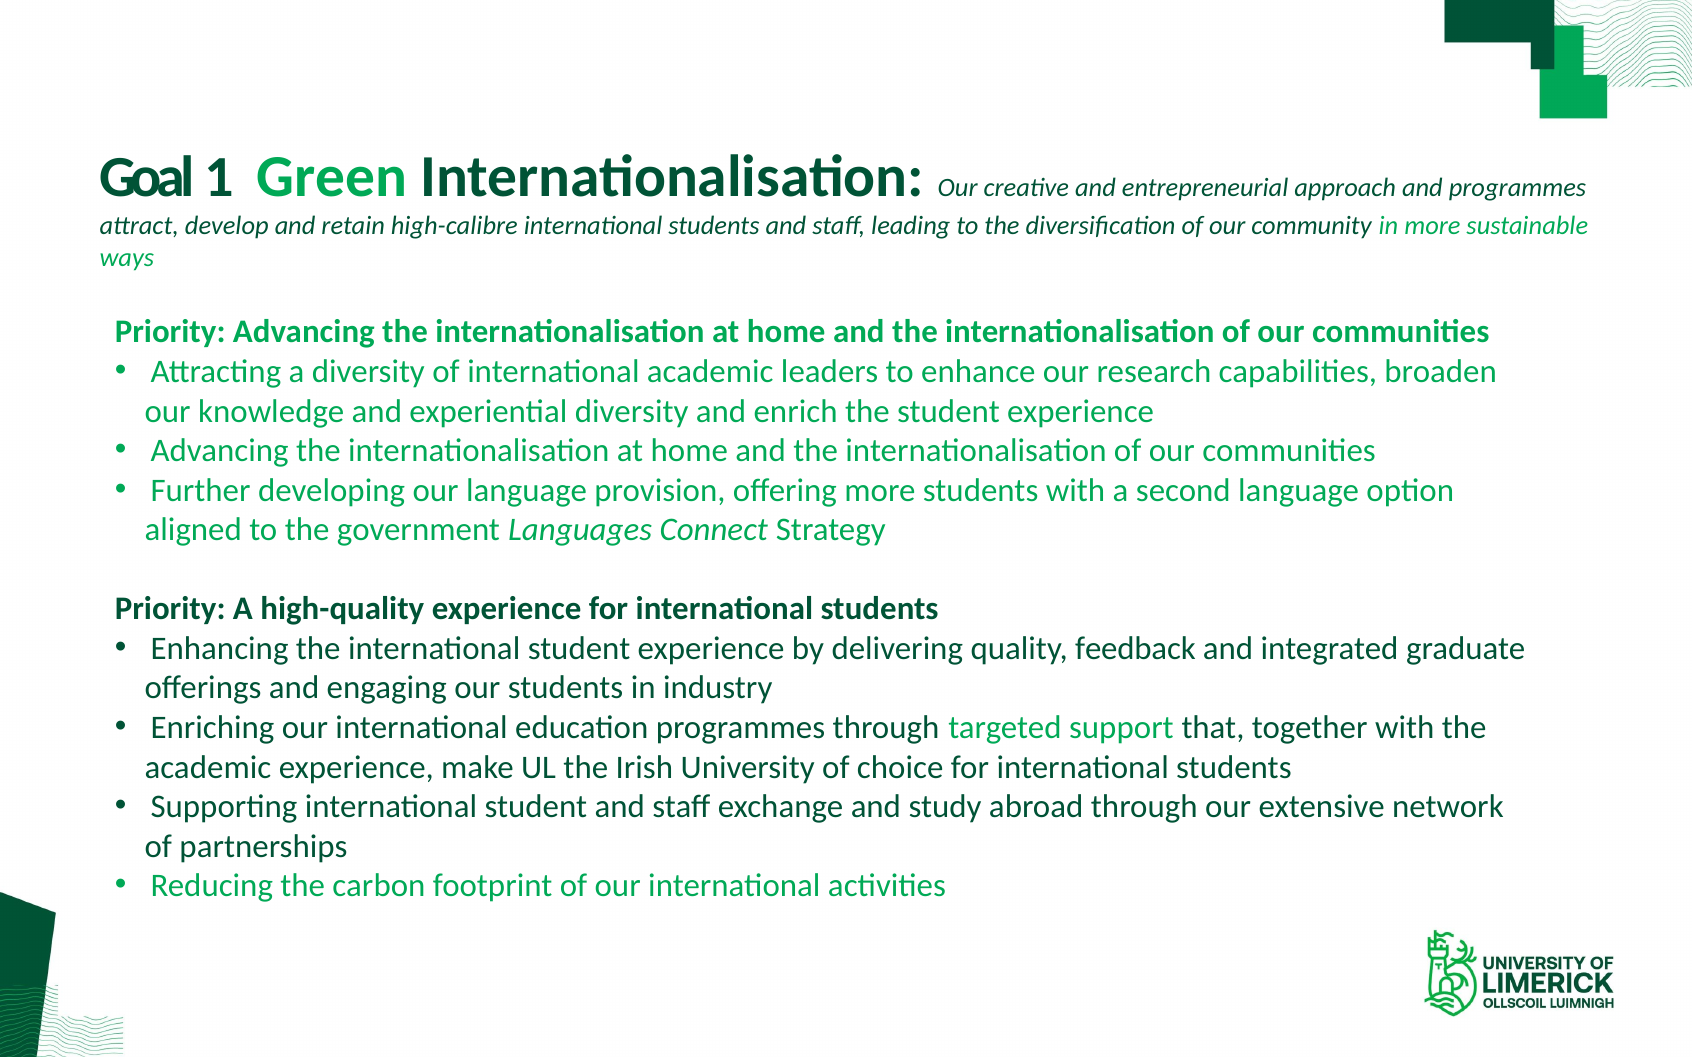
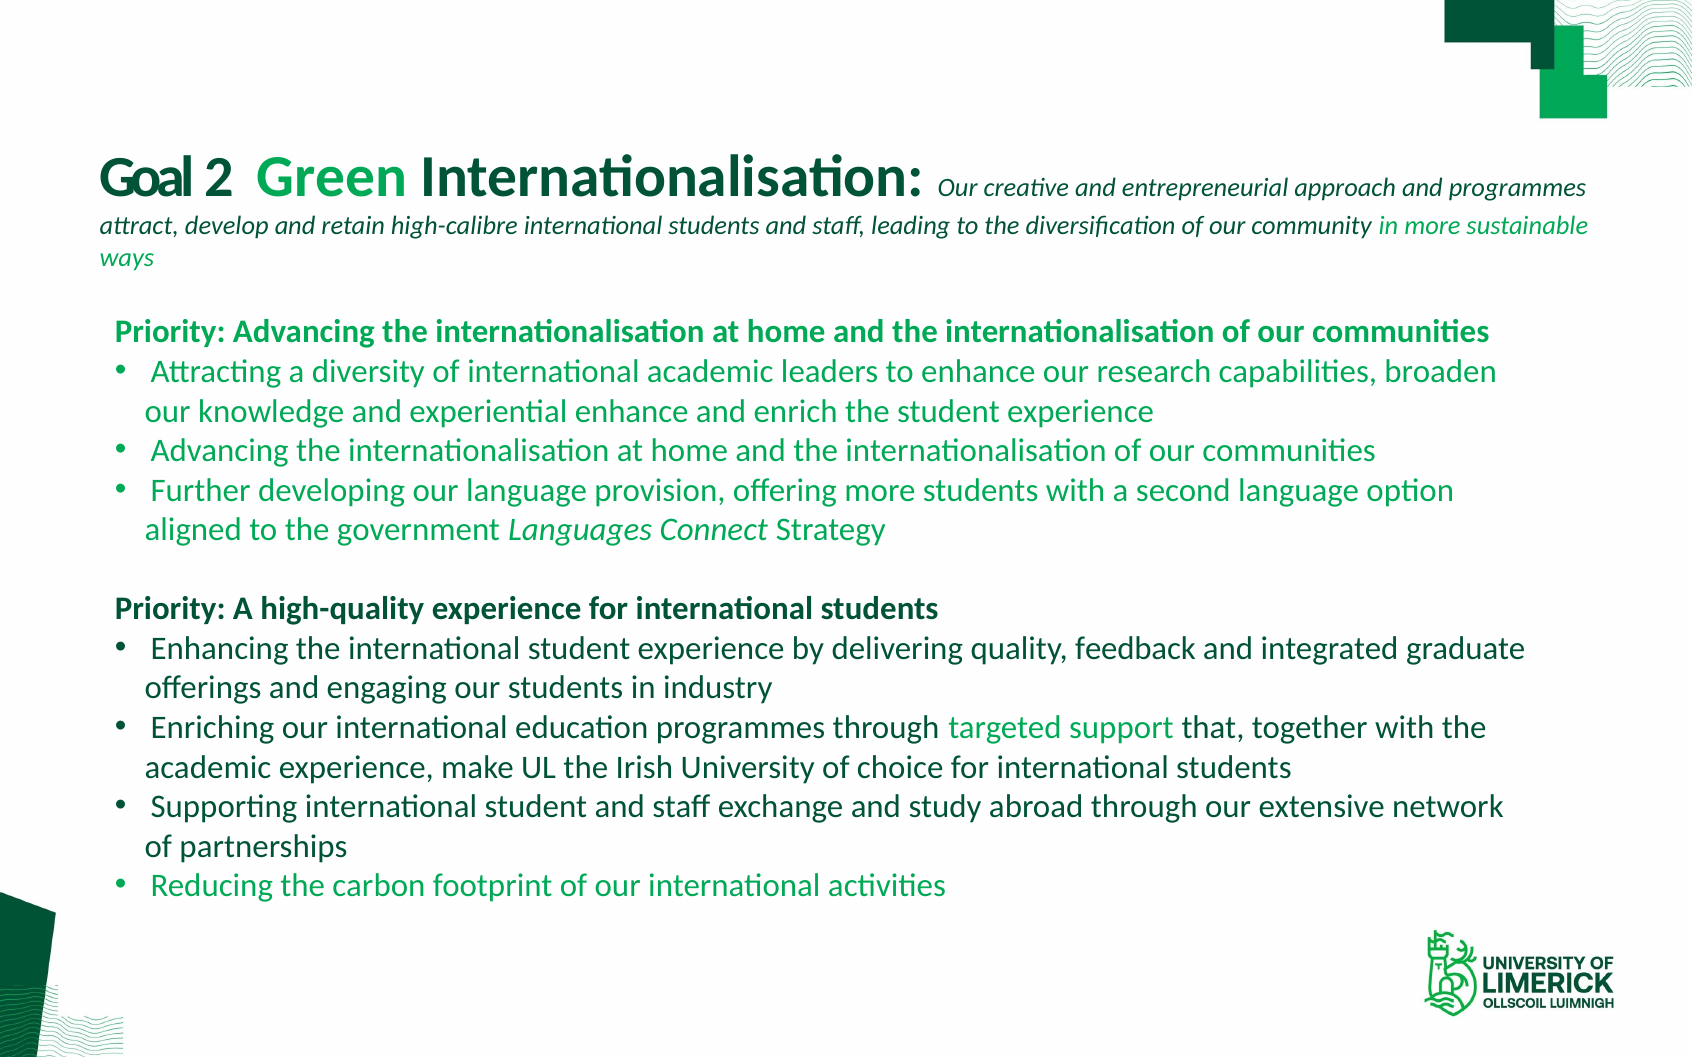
1: 1 -> 2 (219, 177)
experiential diversity: diversity -> enhance (632, 411)
